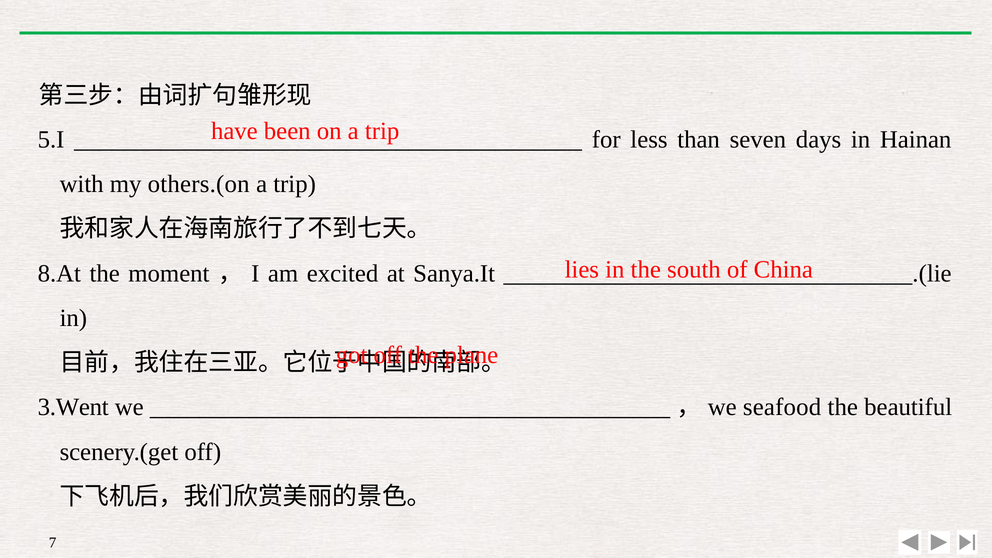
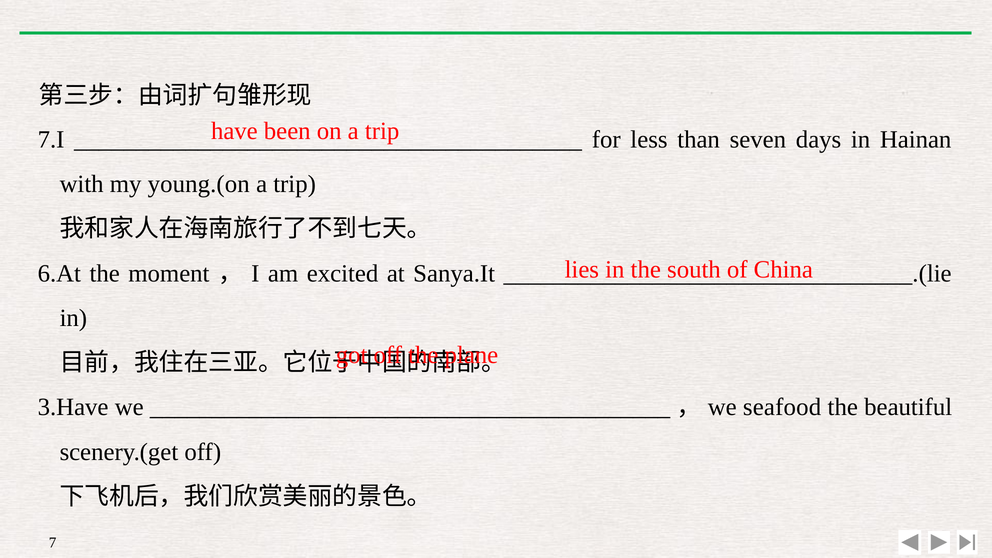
5.I: 5.I -> 7.I (51, 139)
others.(on: others.(on -> young.(on (199, 184)
8.At: 8.At -> 6.At (59, 273)
3.Went: 3.Went -> 3.Have (73, 407)
